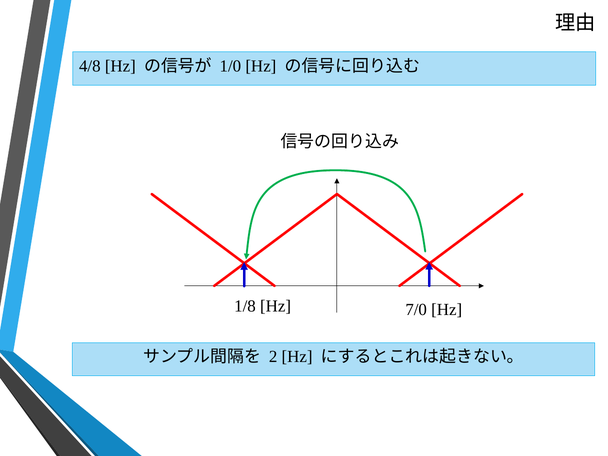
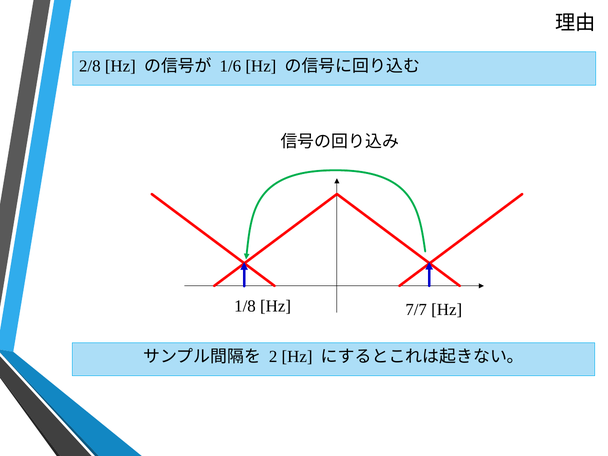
4/8: 4/8 -> 2/8 (90, 66)
1/0: 1/0 -> 1/6 (230, 66)
7/0: 7/0 -> 7/7 (416, 310)
